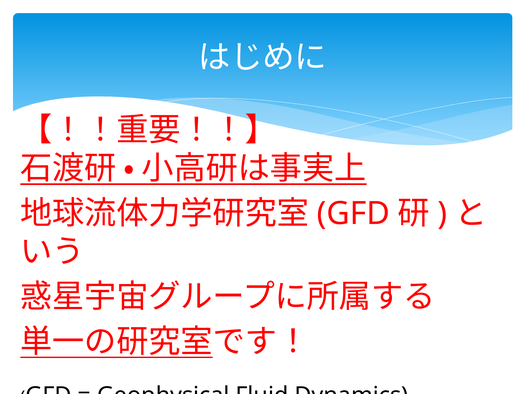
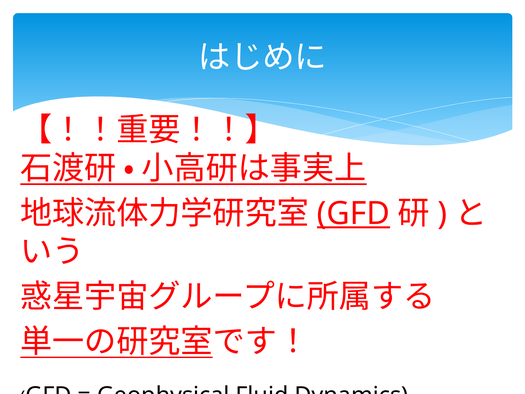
GFD underline: none -> present (353, 213)
